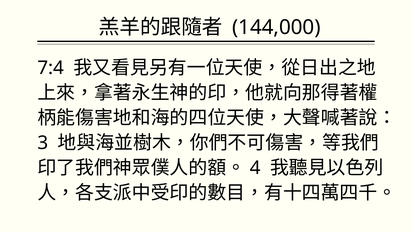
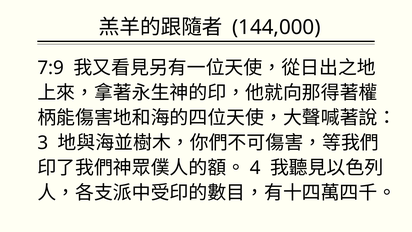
7:4: 7:4 -> 7:9 (51, 68)
